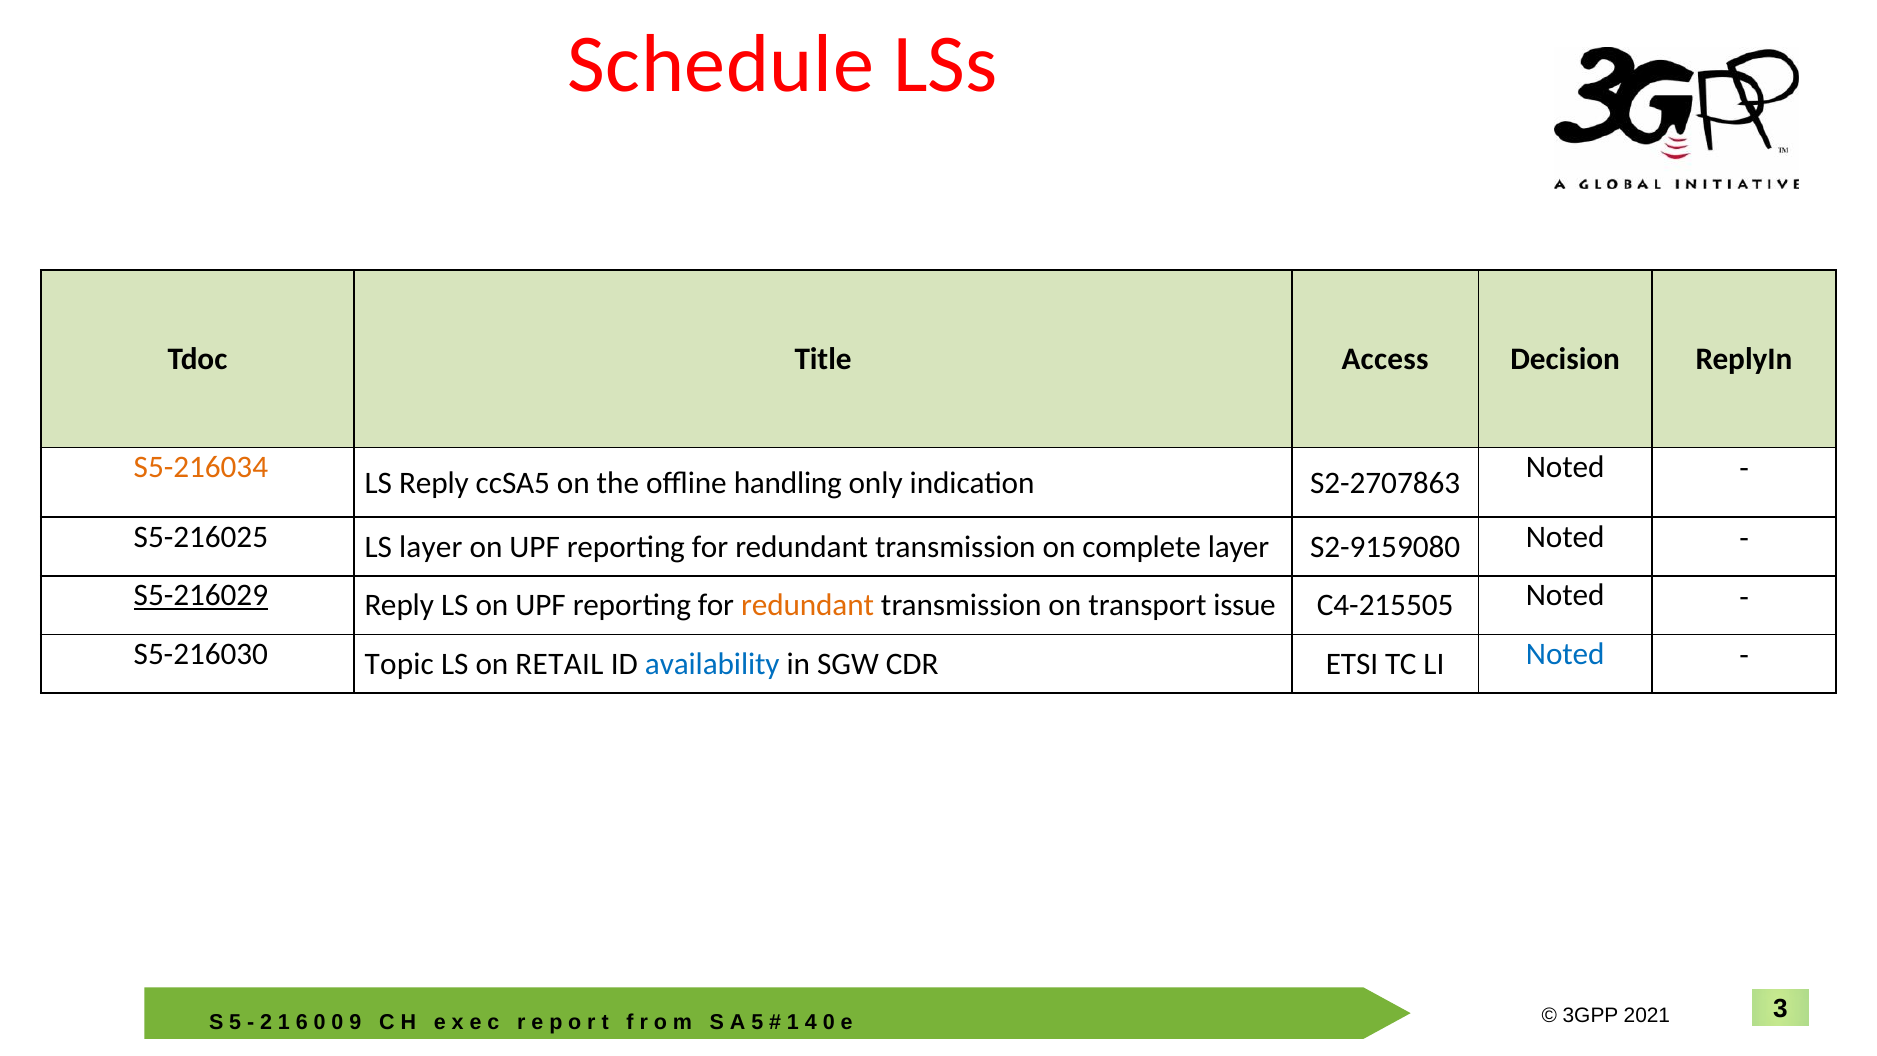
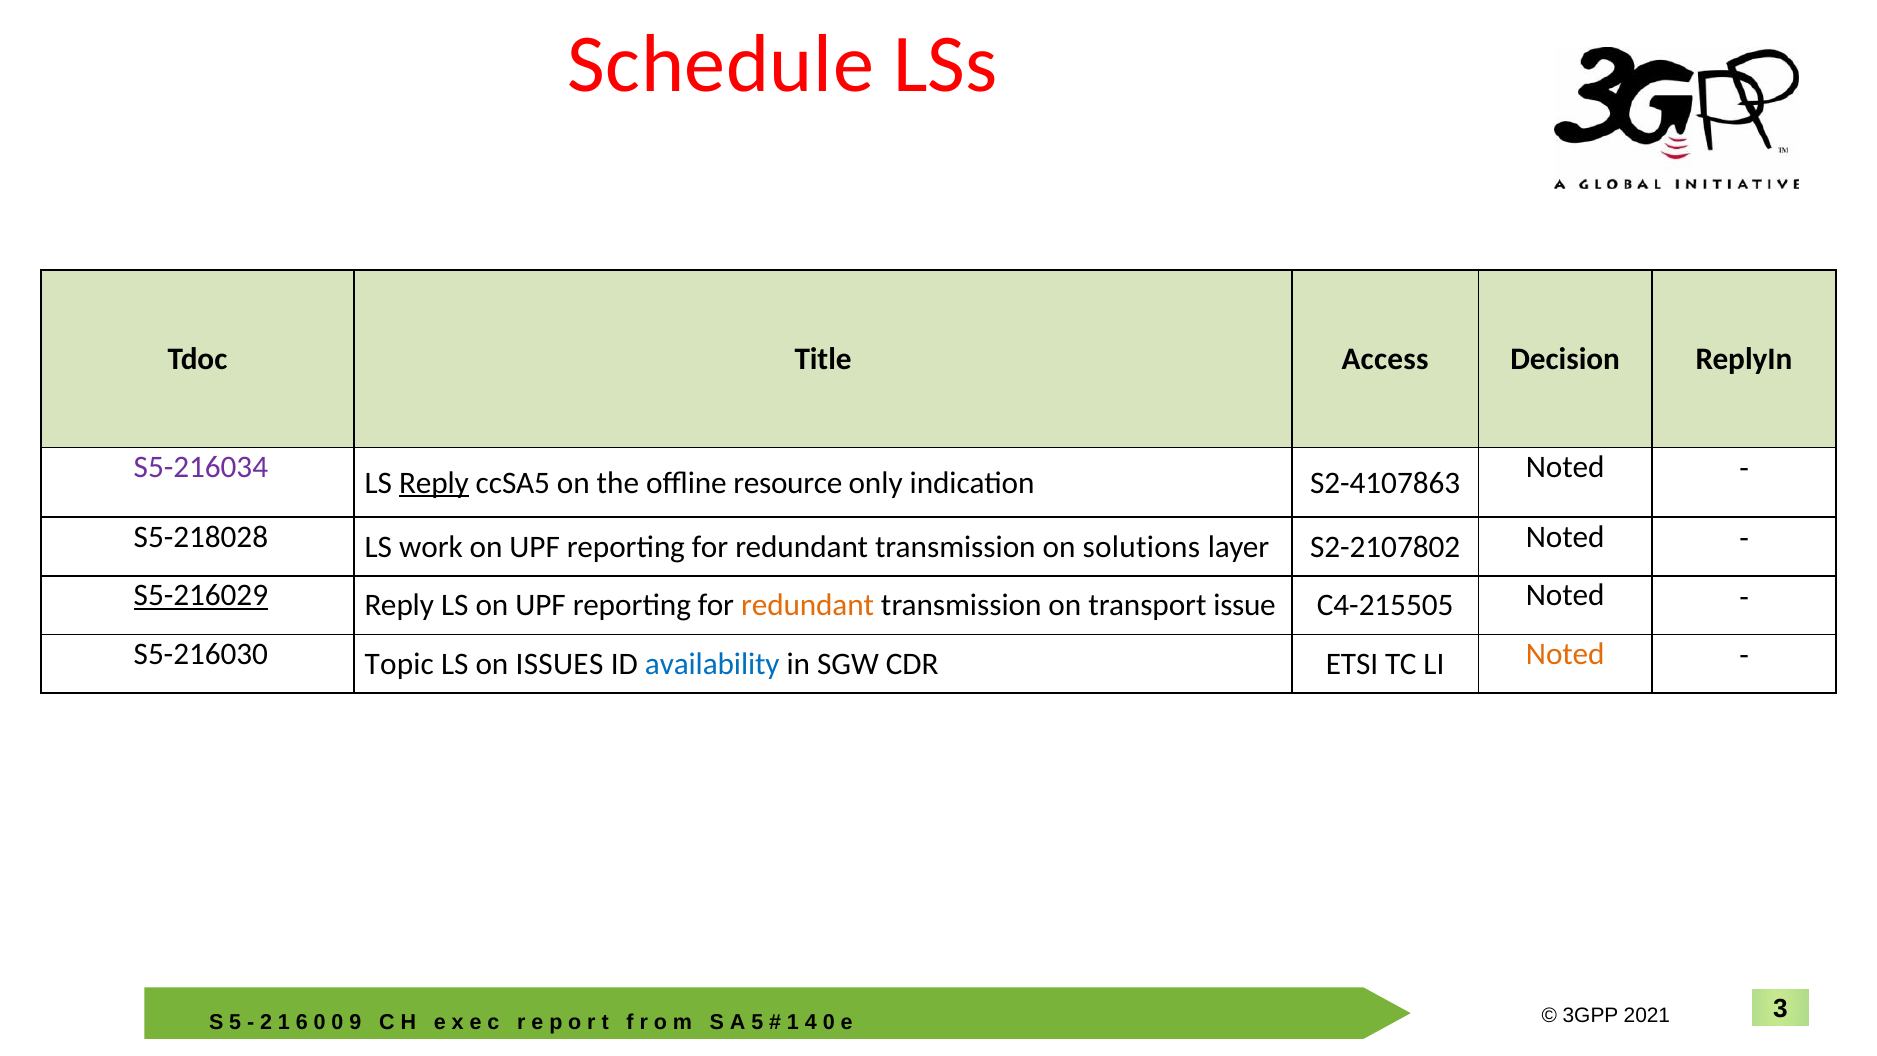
S5-216034 colour: orange -> purple (201, 467)
Reply underline: none -> present (434, 483)
handling: handling -> resource (788, 483)
S2-2707863: S2-2707863 -> S2-4107863 (1385, 483)
S5-216025: S5-216025 -> S5-218028 (201, 537)
LS layer: layer -> work (431, 547)
complete: complete -> solutions (1141, 547)
S2-9159080: S2-9159080 -> S2-2107802 (1385, 547)
RETAIL: RETAIL -> ISSUES (559, 664)
Noted colour: blue -> orange (1565, 654)
